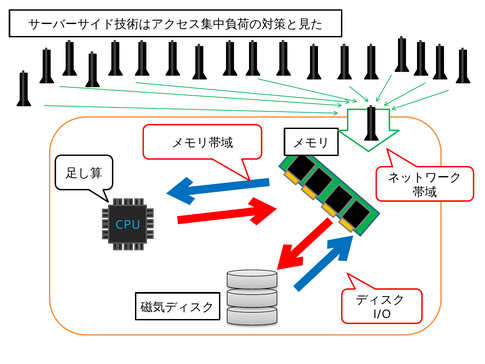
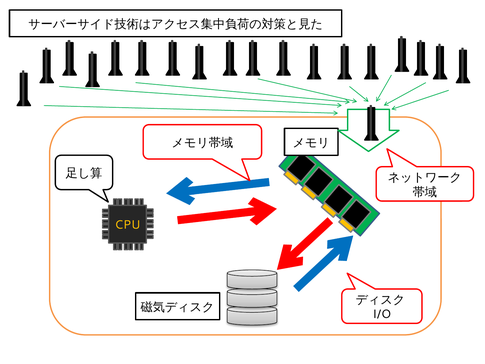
CPU colour: light blue -> yellow (127, 225)
